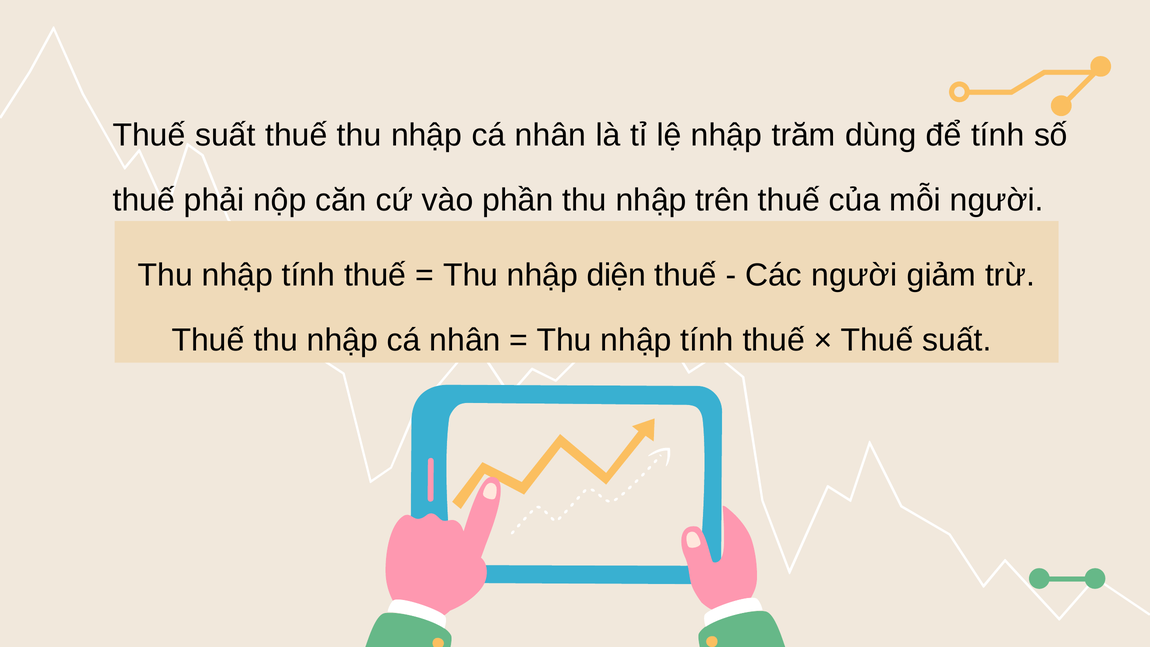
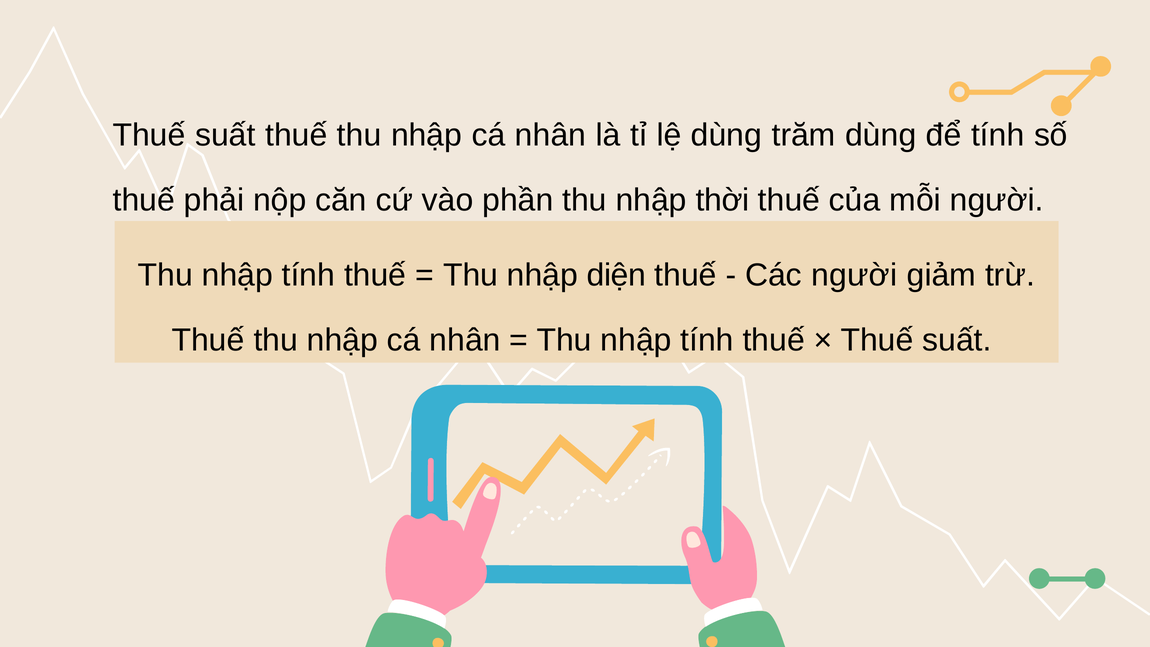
lệ nhập: nhập -> dùng (726, 135)
trên: trên -> thời (722, 200)
